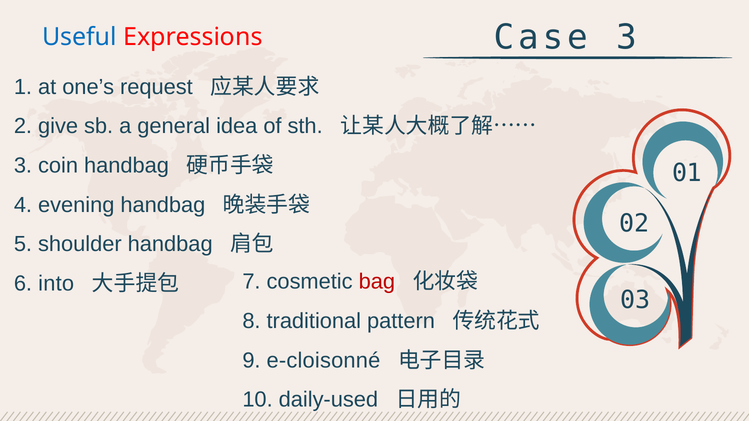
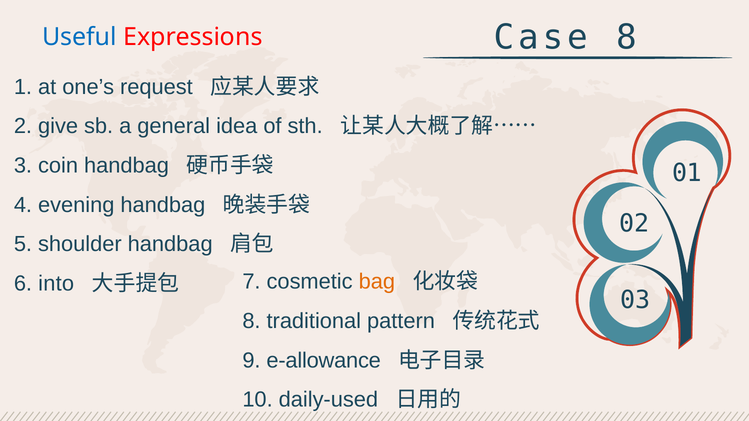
Case 3: 3 -> 8 (627, 37)
bag colour: red -> orange (377, 282)
e-cloisonné: e-cloisonné -> e-allowance (324, 361)
